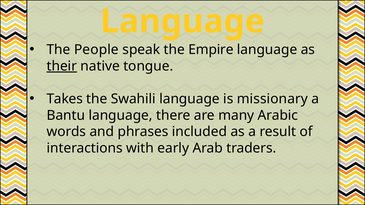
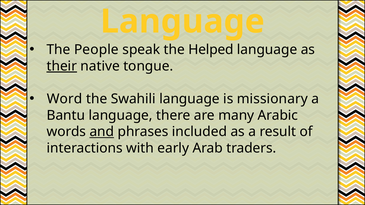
Empire: Empire -> Helped (211, 50)
Takes: Takes -> Word (65, 99)
and underline: none -> present (102, 132)
